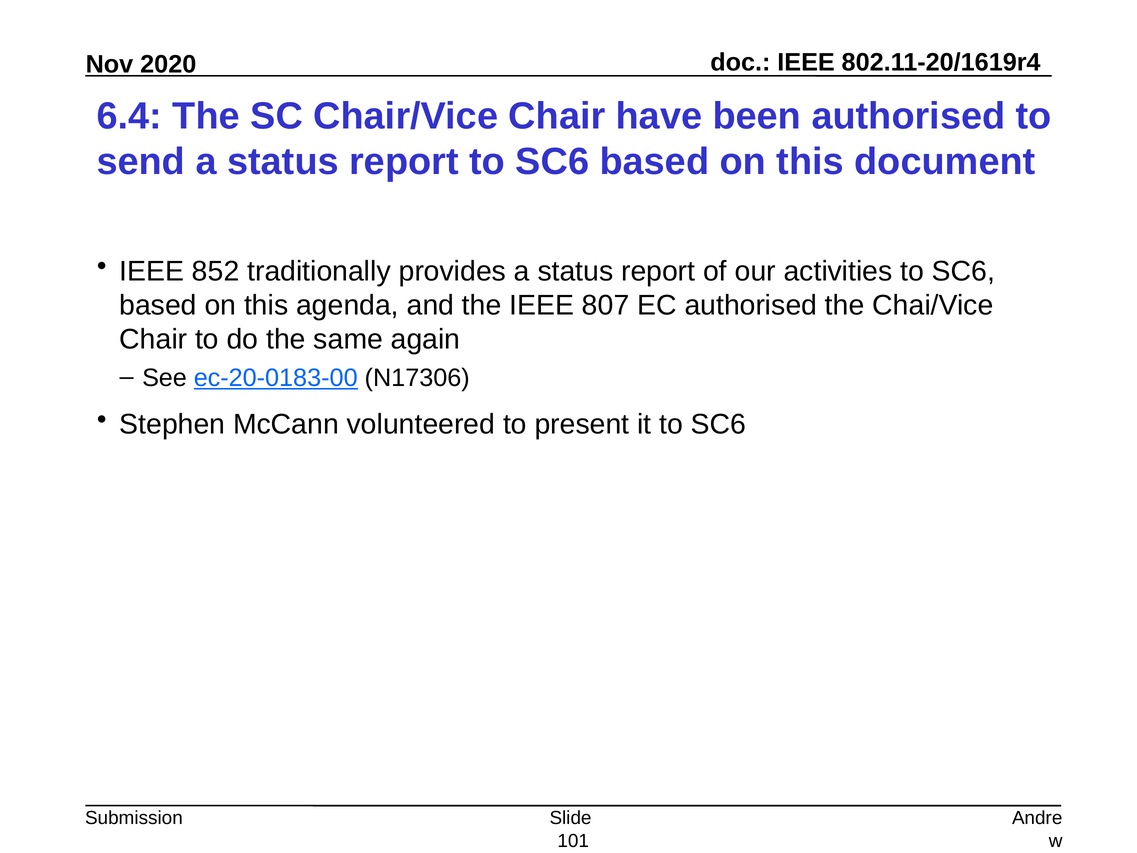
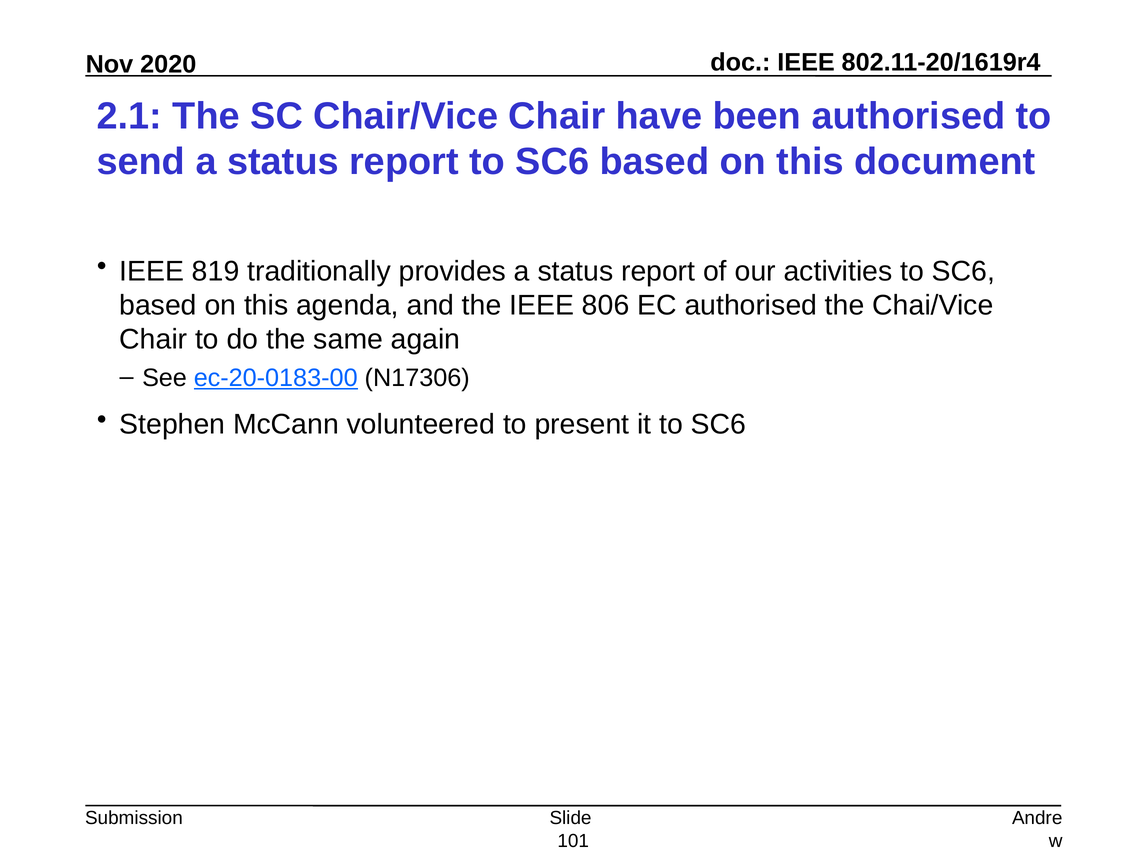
6.4: 6.4 -> 2.1 (129, 116)
852: 852 -> 819 (216, 271)
807: 807 -> 806 (606, 305)
